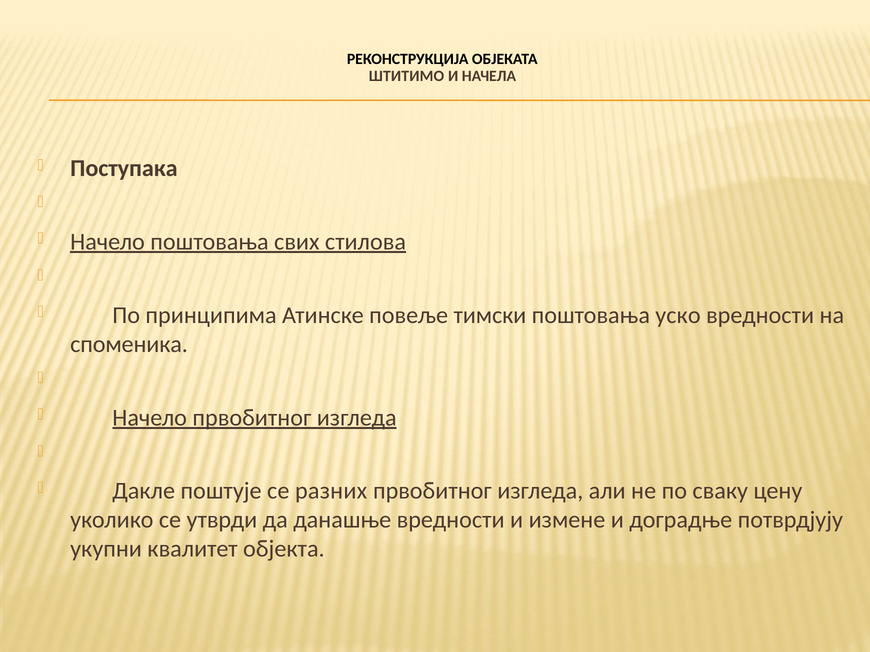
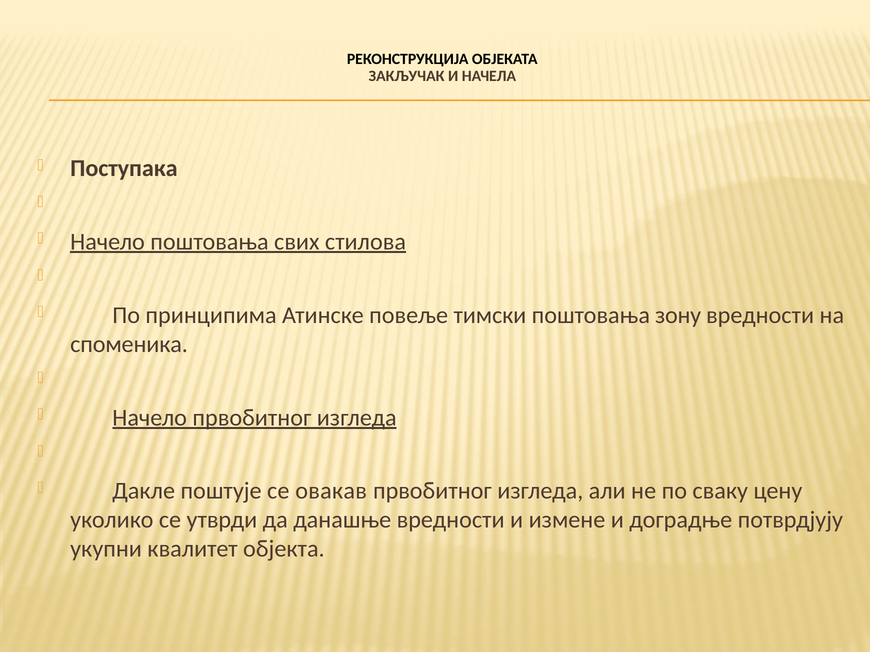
ШТИТИМО: ШТИТИМО -> ЗАКЉУЧАК (407, 76)
уско: уско -> зону (678, 315)
разних: разних -> овакав (331, 491)
